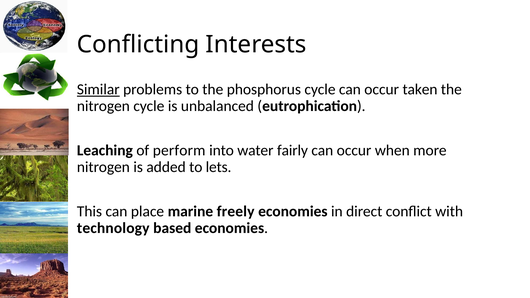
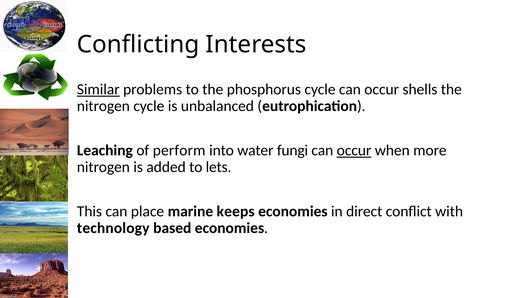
taken: taken -> shells (420, 90)
fairly: fairly -> fungi (293, 151)
occur underline: none -> present (354, 151)
freely: freely -> keeps (236, 212)
